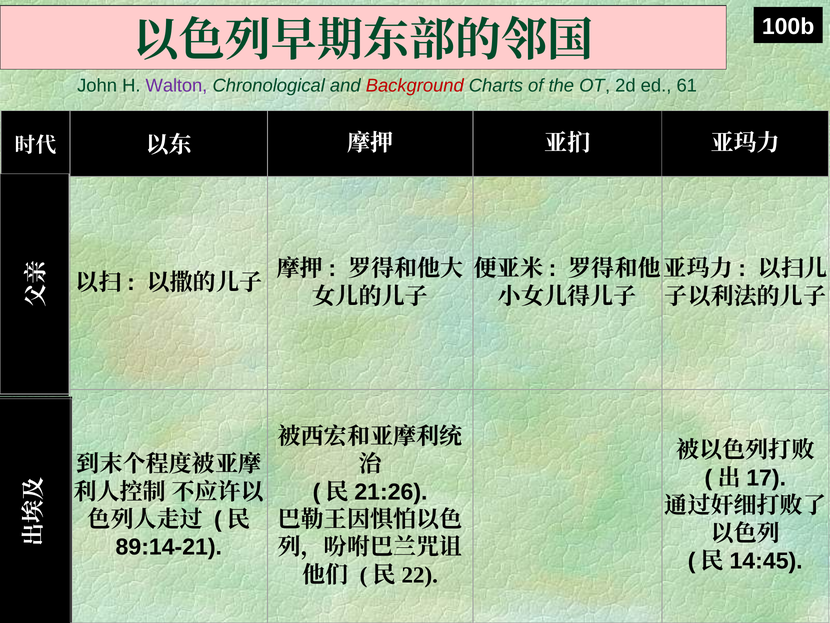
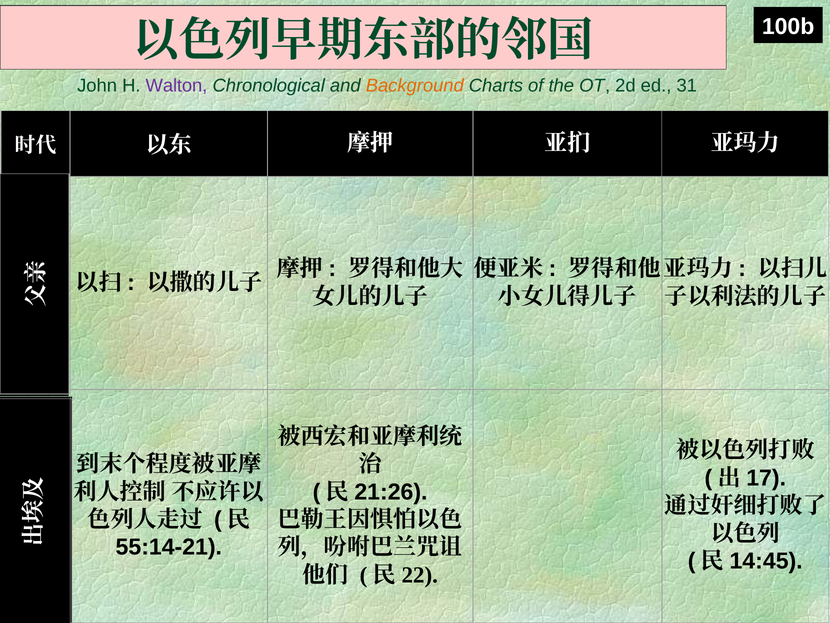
Background colour: red -> orange (415, 86)
61: 61 -> 31 (687, 86)
89:14-21: 89:14-21 -> 55:14-21 (169, 547)
